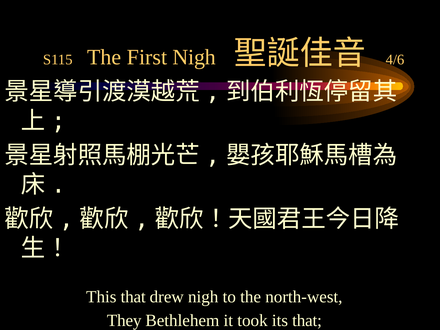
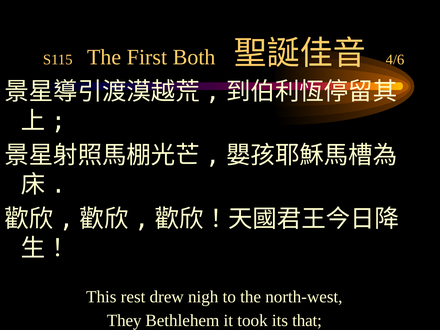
First Nigh: Nigh -> Both (194, 57)
This that: that -> rest (133, 297)
